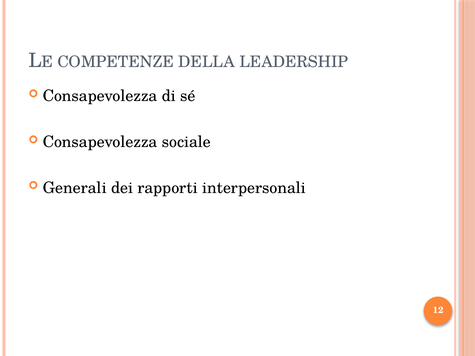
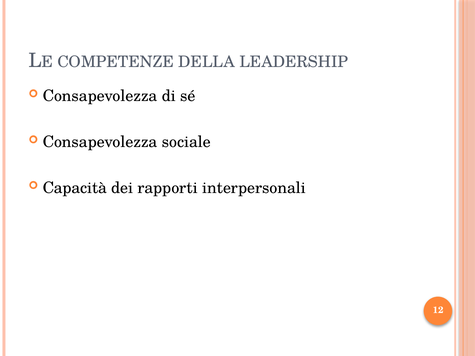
Generali: Generali -> Capacità (75, 188)
